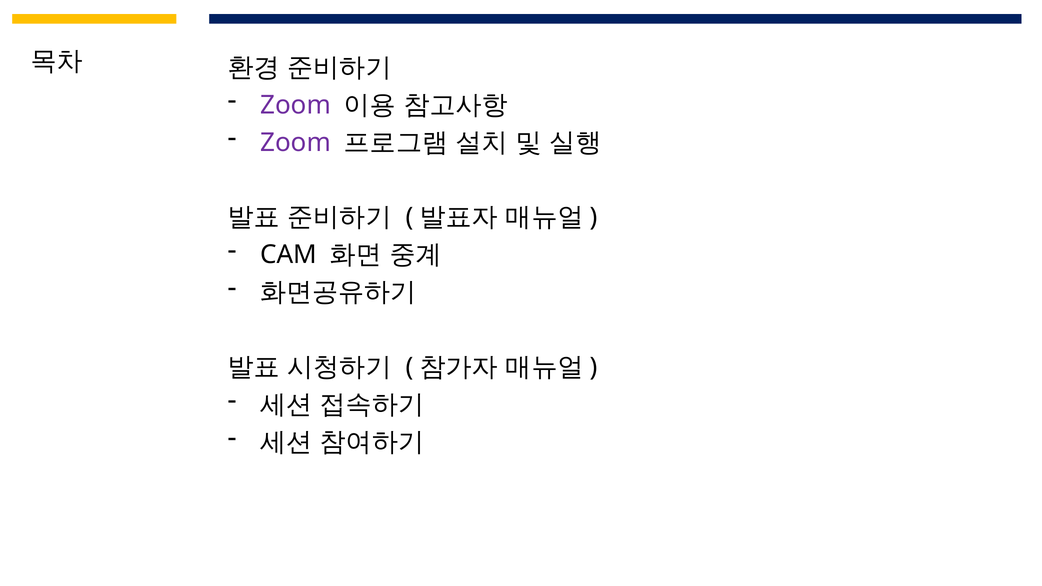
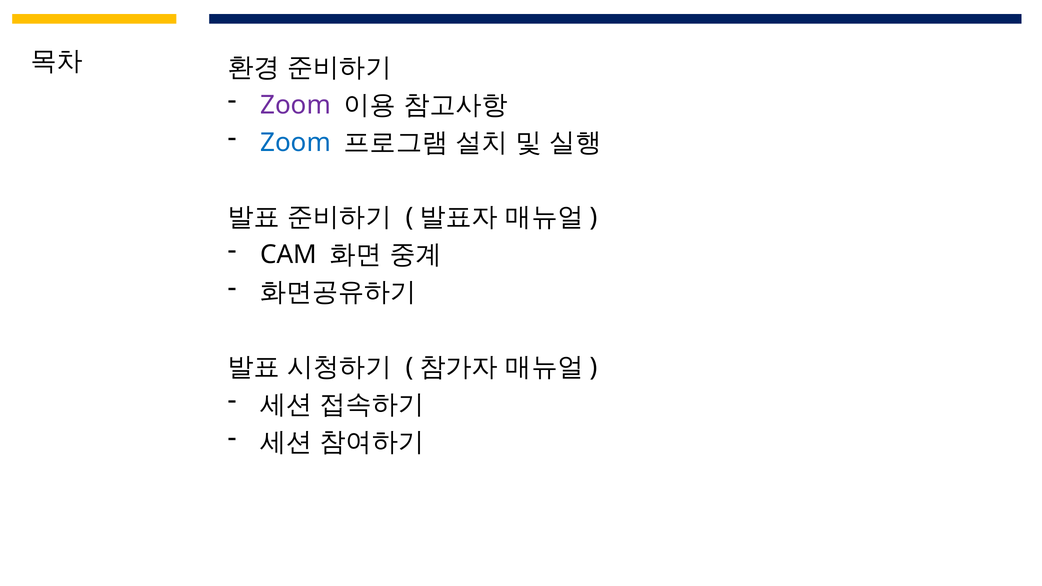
Zoom colour: purple -> blue (296, 142)
